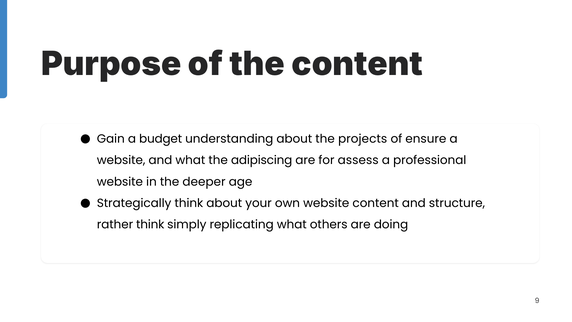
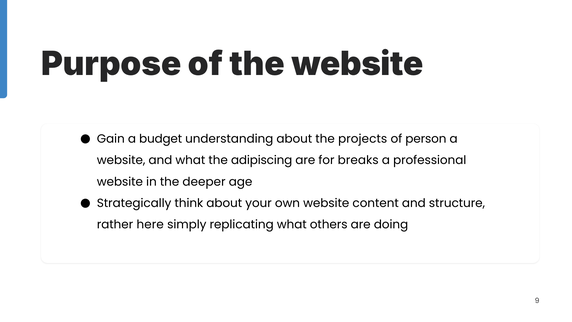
the content: content -> website (357, 64)
ensure: ensure -> person (426, 139)
assess: assess -> breaks (358, 160)
rather think: think -> here (150, 225)
